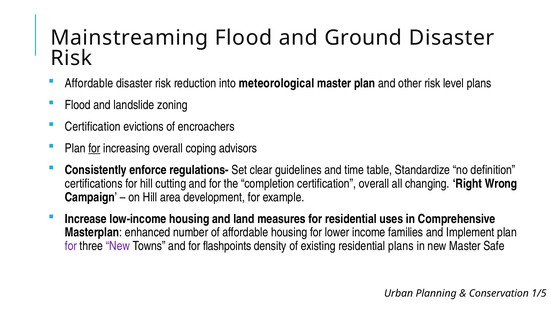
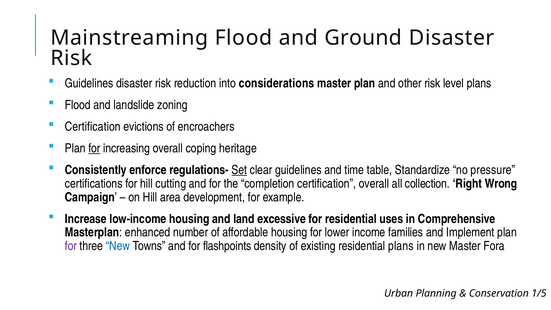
Affordable: Affordable -> Guidelines (89, 83)
meteorological: meteorological -> considerations (277, 83)
advisors: advisors -> heritage (238, 148)
Set underline: none -> present (239, 170)
definition: definition -> pressure (493, 170)
changing: changing -> collection (427, 184)
measures: measures -> excessive (282, 219)
New colour: purple -> blue (118, 246)
Safe: Safe -> Fora (494, 246)
